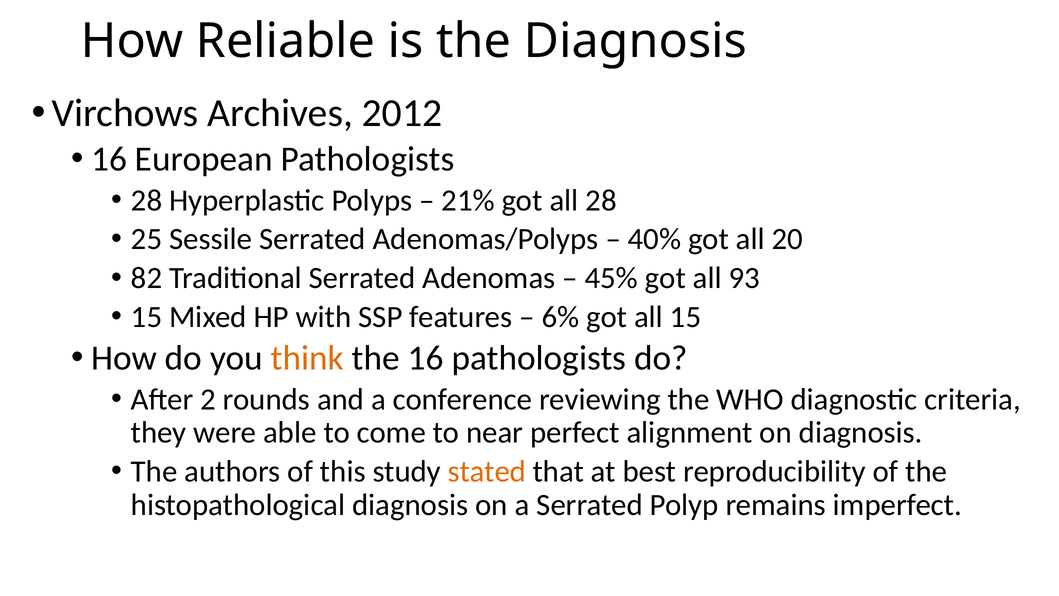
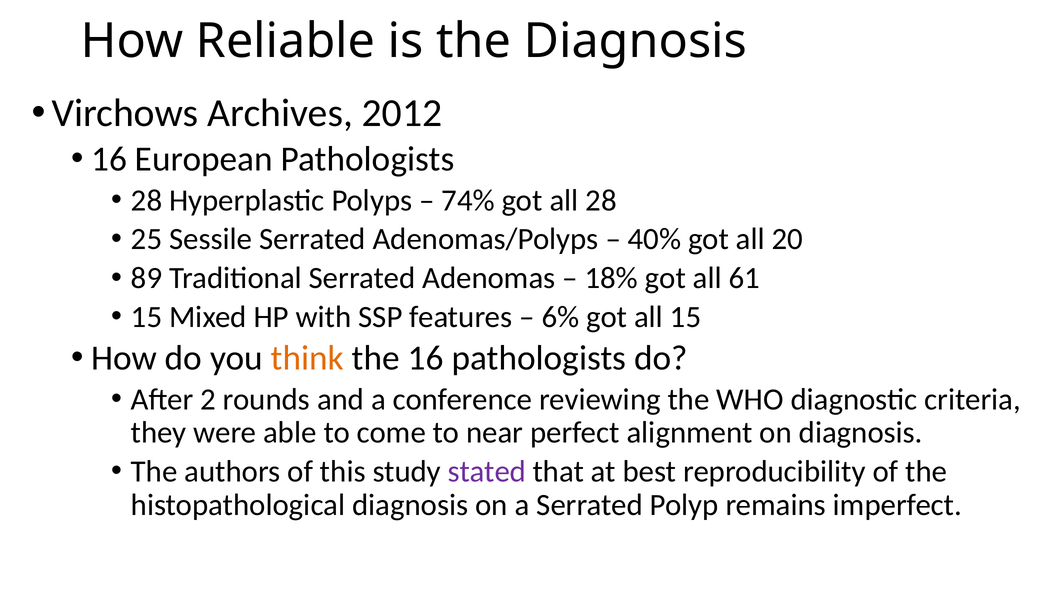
21%: 21% -> 74% (468, 200)
82: 82 -> 89 (147, 278)
45%: 45% -> 18% (611, 278)
93: 93 -> 61 (744, 278)
stated colour: orange -> purple (487, 471)
